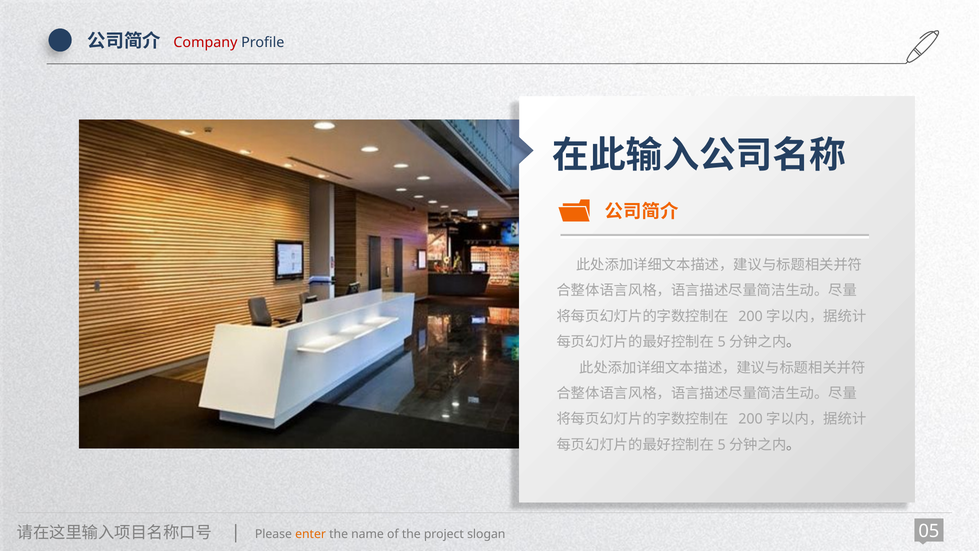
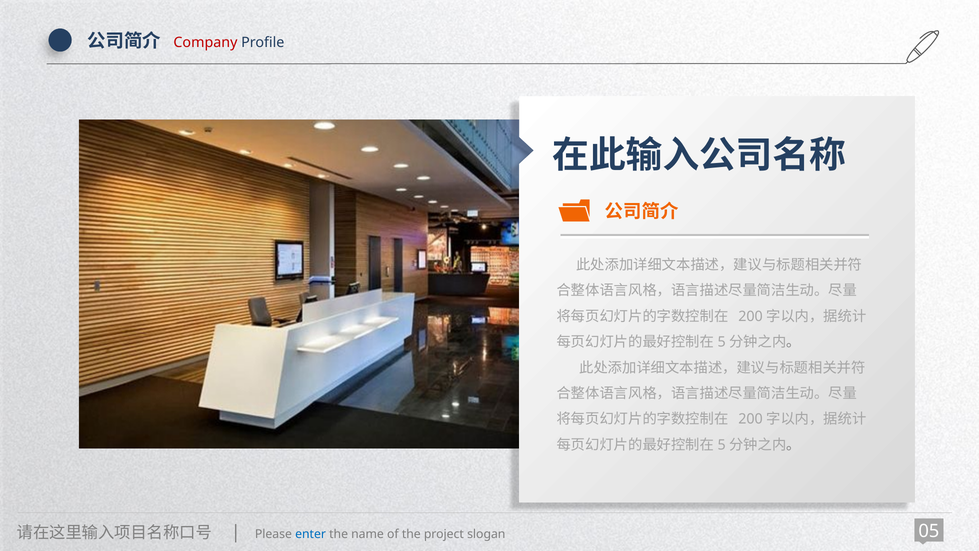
enter colour: orange -> blue (311, 534)
